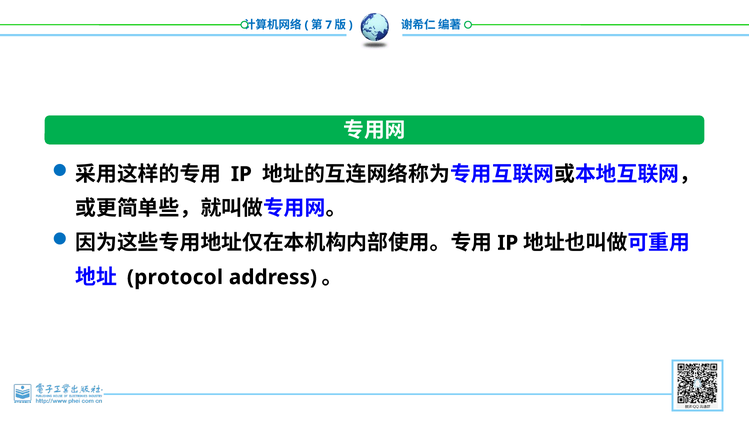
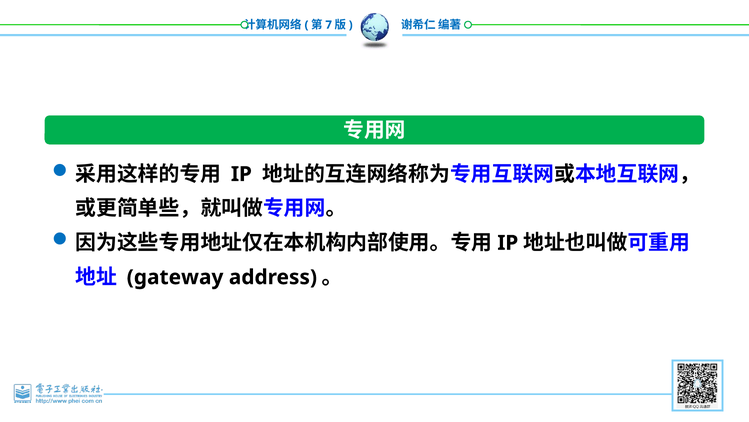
protocol: protocol -> gateway (175, 277)
